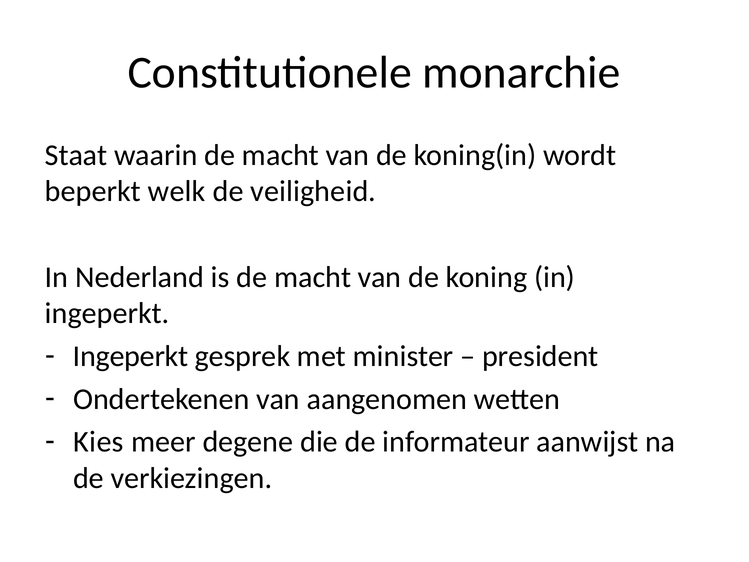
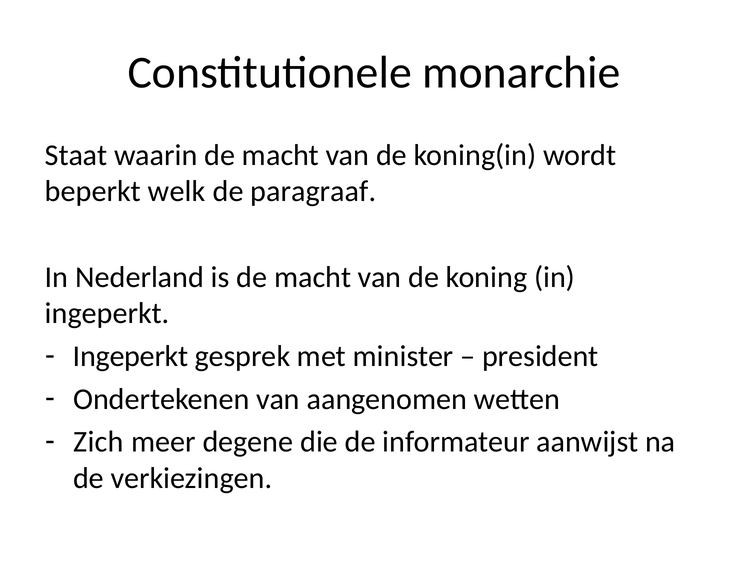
veiligheid: veiligheid -> paragraaf (313, 191)
Kies: Kies -> Zich (99, 442)
